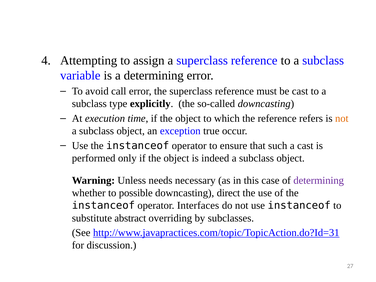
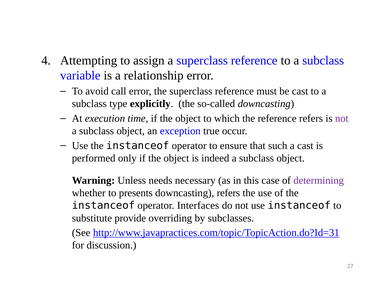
a determining: determining -> relationship (154, 75)
not colour: orange -> purple (342, 118)
possible: possible -> presents (136, 193)
downcasting direct: direct -> refers (228, 193)
abstract: abstract -> provide (130, 218)
